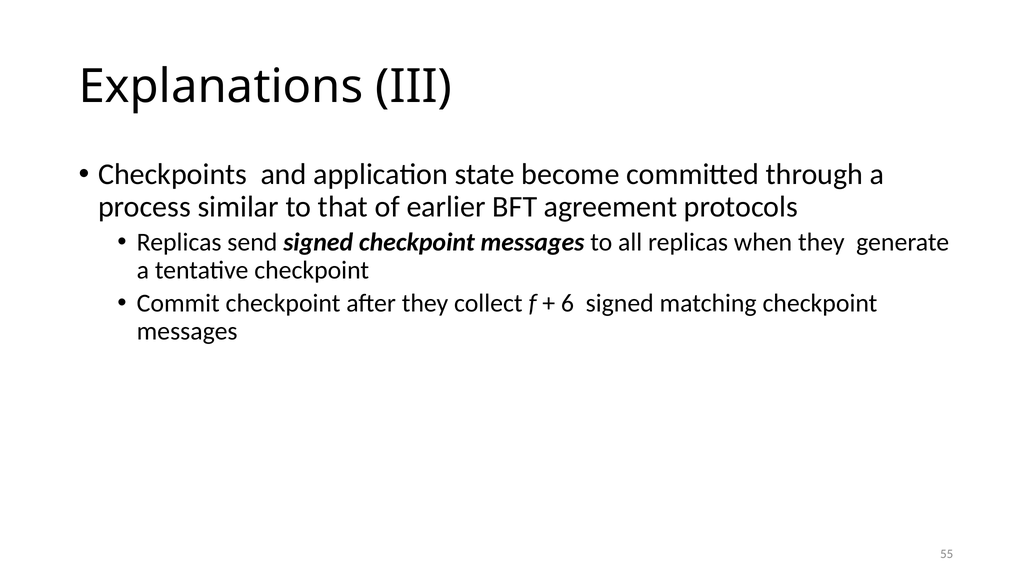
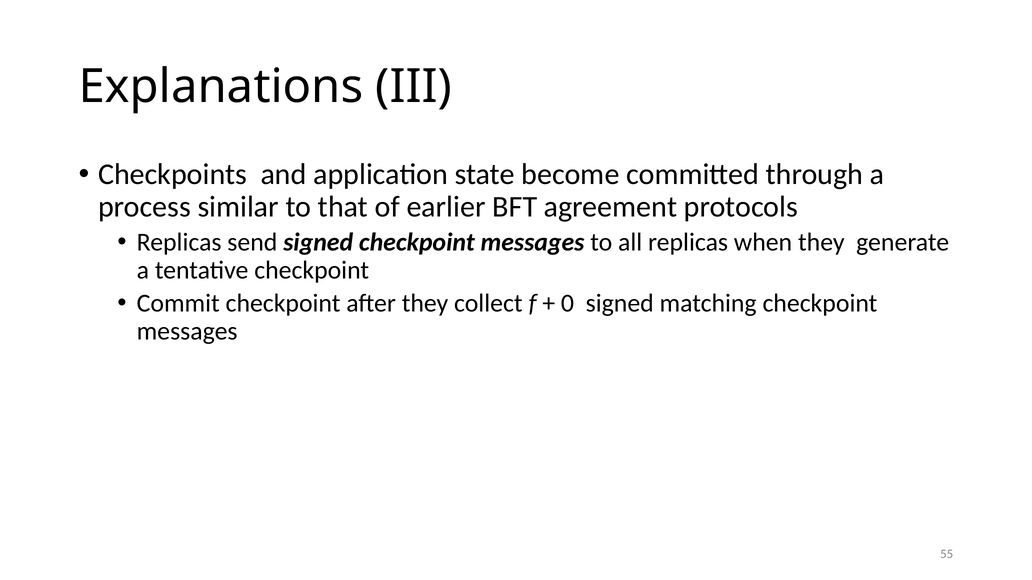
6: 6 -> 0 (568, 304)
